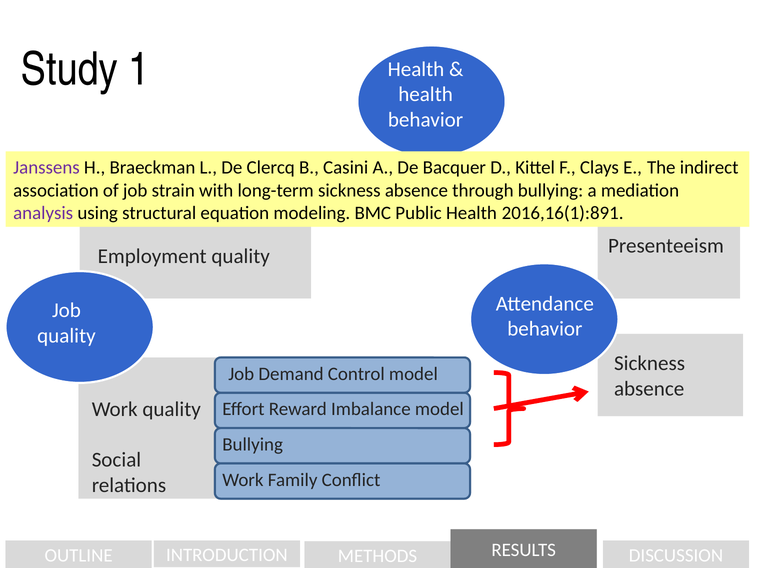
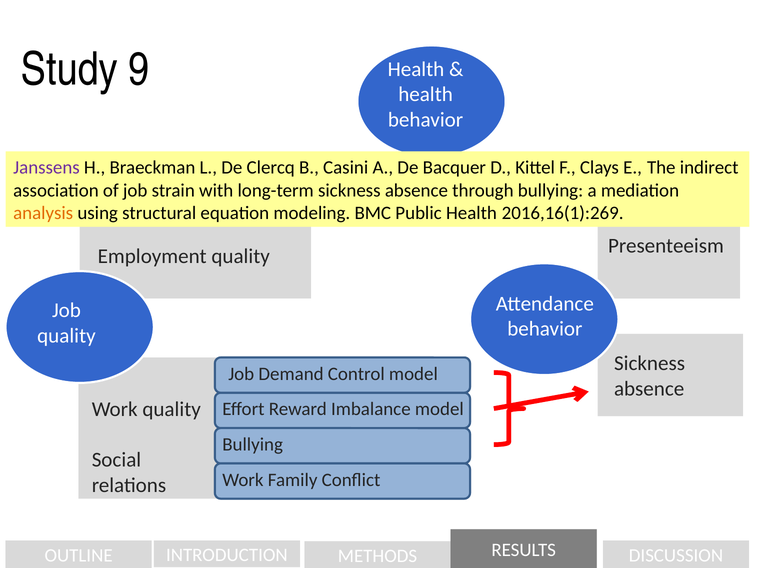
1: 1 -> 9 (139, 70)
analysis colour: purple -> orange (43, 213)
2016,16(1):891: 2016,16(1):891 -> 2016,16(1):269 (563, 213)
